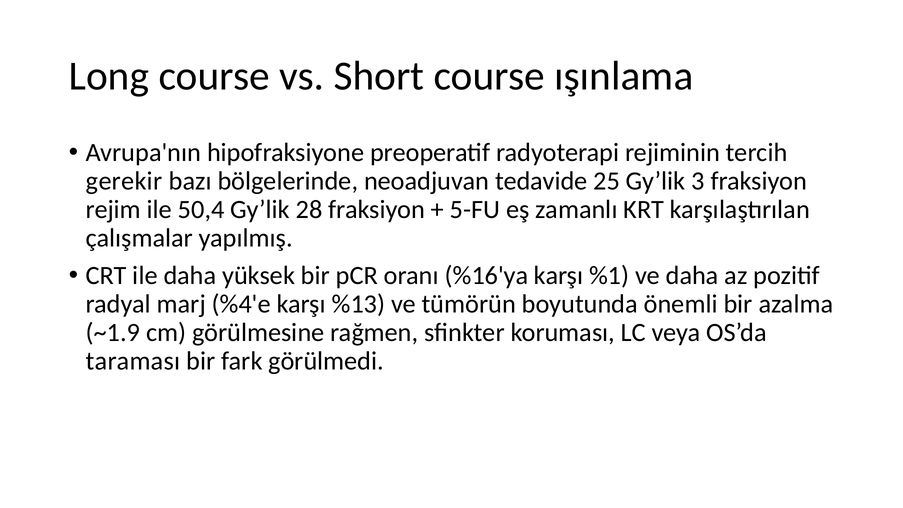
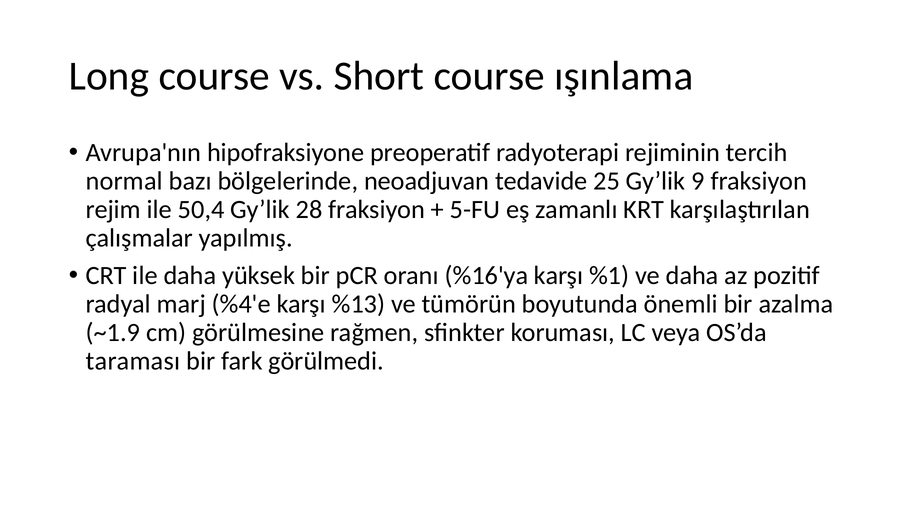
gerekir: gerekir -> normal (124, 181)
3: 3 -> 9 (698, 181)
